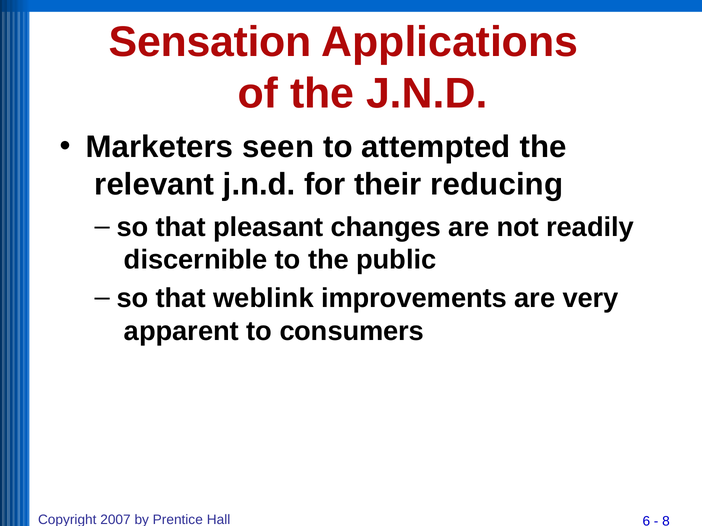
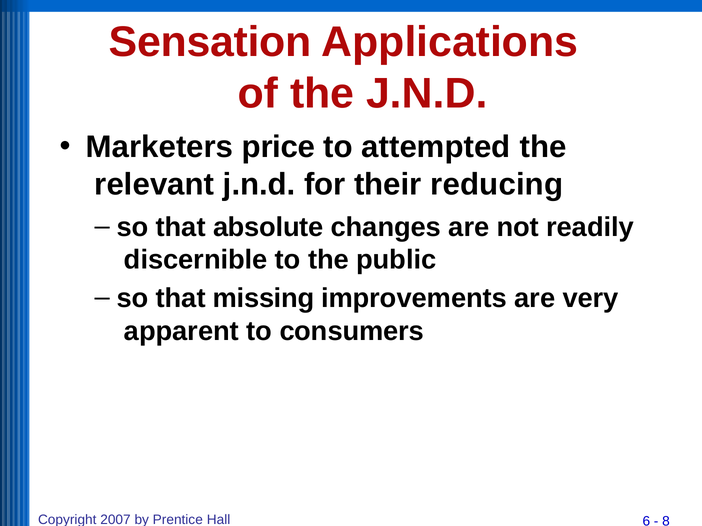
seen: seen -> price (278, 147)
pleasant: pleasant -> absolute (268, 227)
weblink: weblink -> missing (264, 299)
